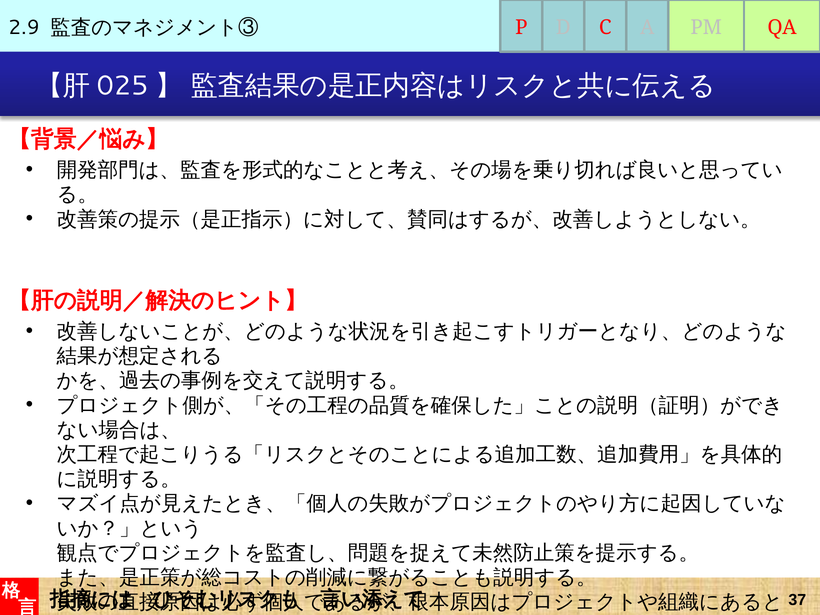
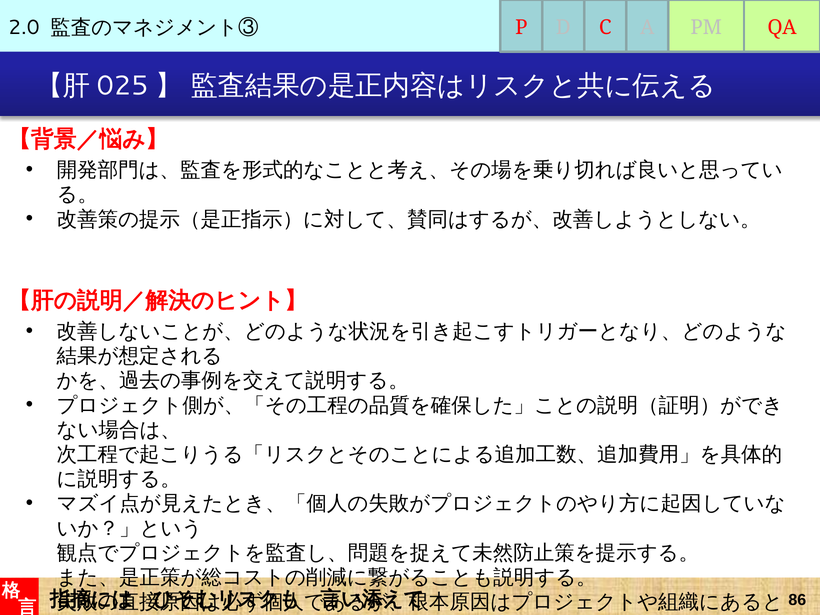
2.9: 2.9 -> 2.0 (24, 27)
37: 37 -> 86 (797, 600)
